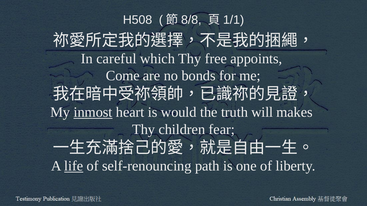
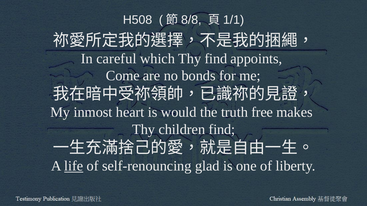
Thy free: free -> find (216, 59)
inmost underline: present -> none (93, 113)
will: will -> free (262, 113)
children fear: fear -> find (222, 130)
path: path -> glad (207, 166)
